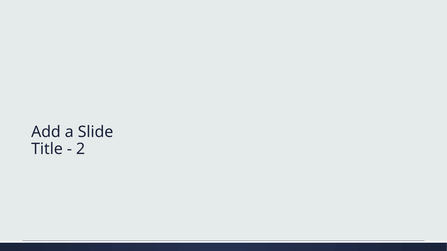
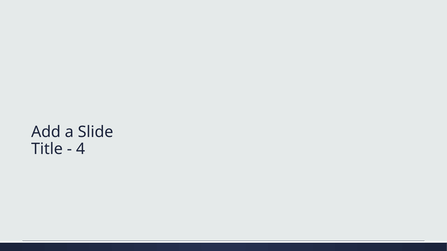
2: 2 -> 4 (81, 149)
